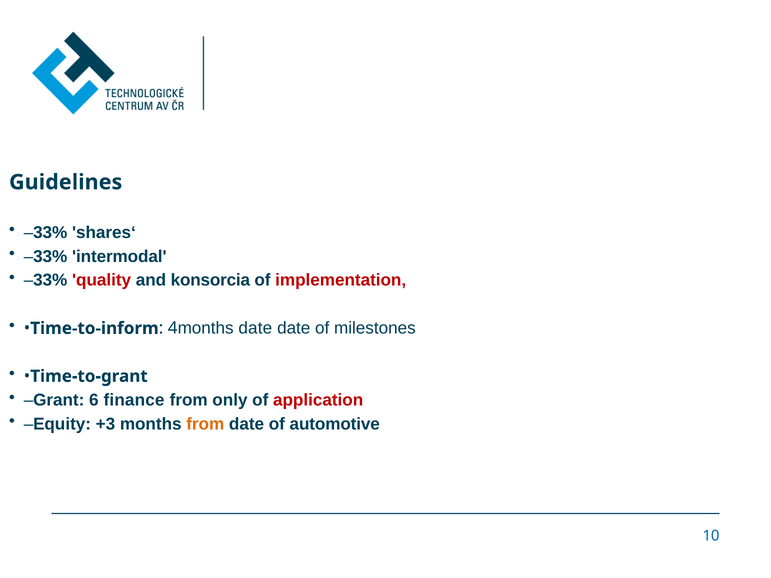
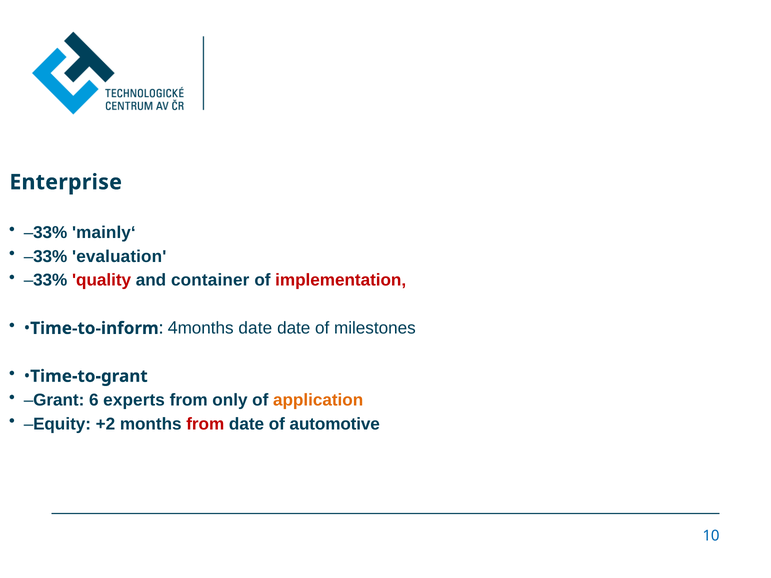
Guidelines: Guidelines -> Enterprise (66, 182)
shares‘: shares‘ -> mainly‘ (104, 233)
intermodal: intermodal -> evaluation (119, 256)
konsorcia: konsorcia -> container (210, 280)
finance: finance -> experts (134, 400)
application colour: red -> orange (318, 400)
+3: +3 -> +2 (105, 424)
from colour: orange -> red (205, 424)
